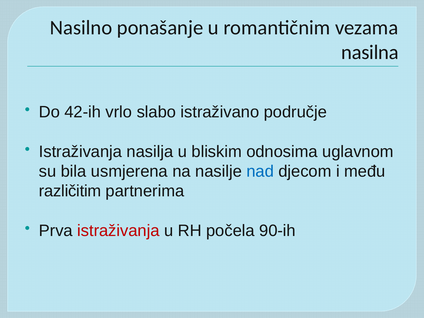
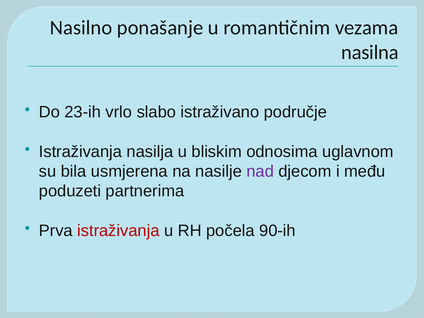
42-ih: 42-ih -> 23-ih (83, 112)
nad colour: blue -> purple (260, 171)
različitim: različitim -> poduzeti (70, 191)
